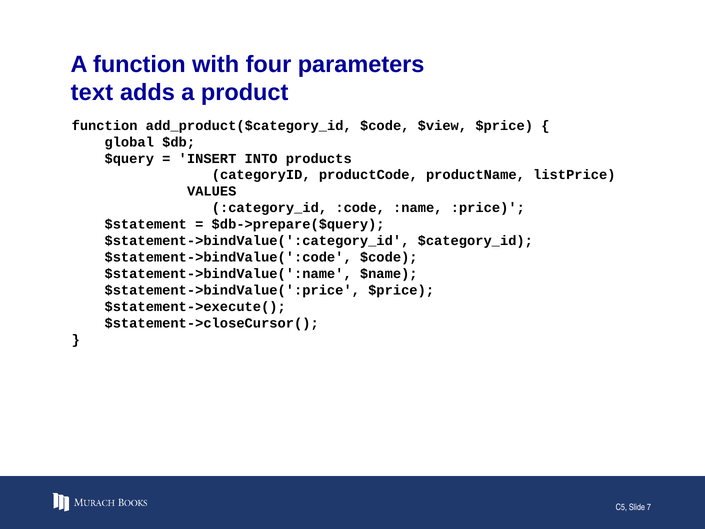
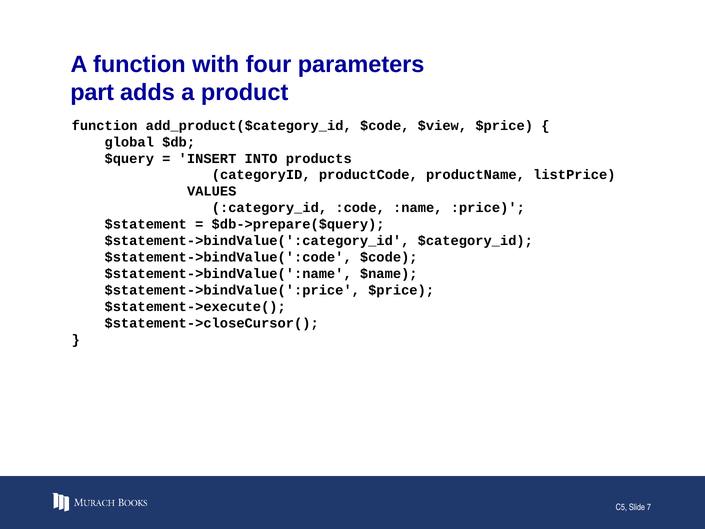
text: text -> part (92, 92)
